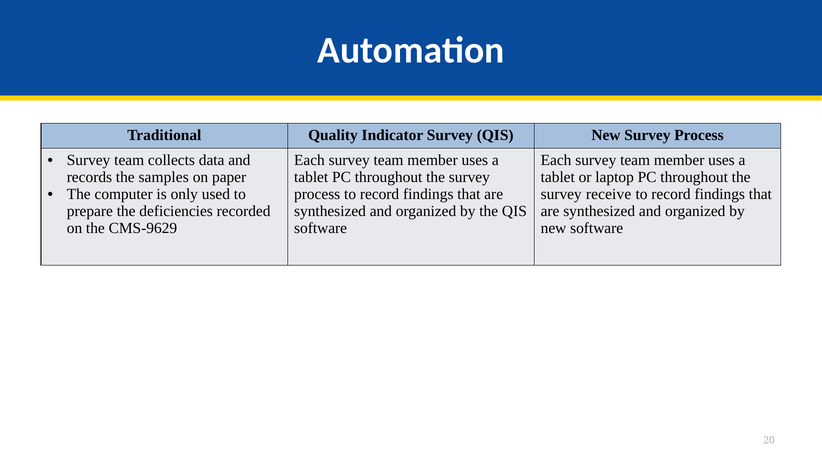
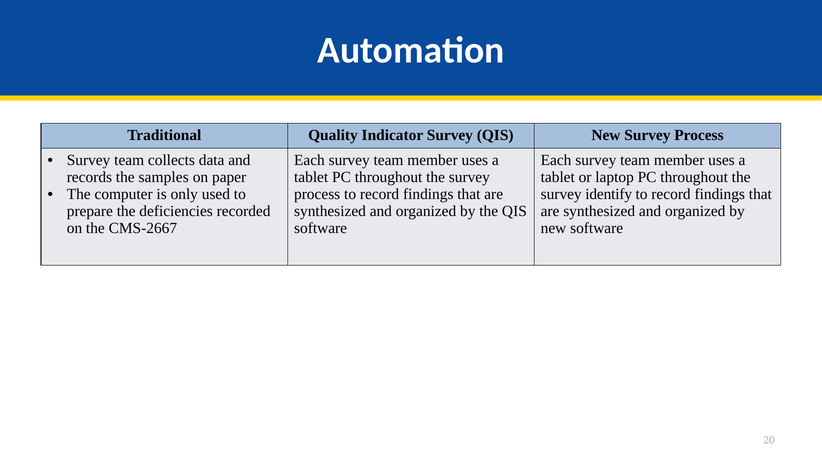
receive: receive -> identify (609, 194)
CMS-9629: CMS-9629 -> CMS-2667 (143, 228)
